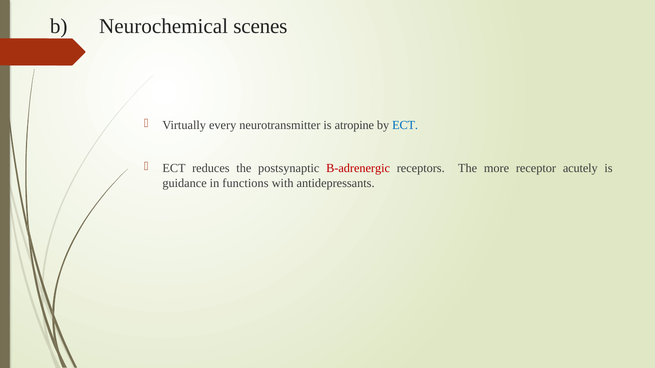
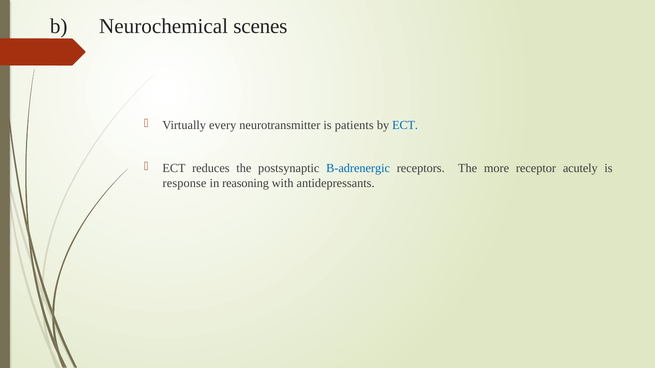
atropine: atropine -> patients (354, 125)
B-adrenergic colour: red -> blue (358, 168)
guidance: guidance -> response (185, 183)
functions: functions -> reasoning (246, 183)
